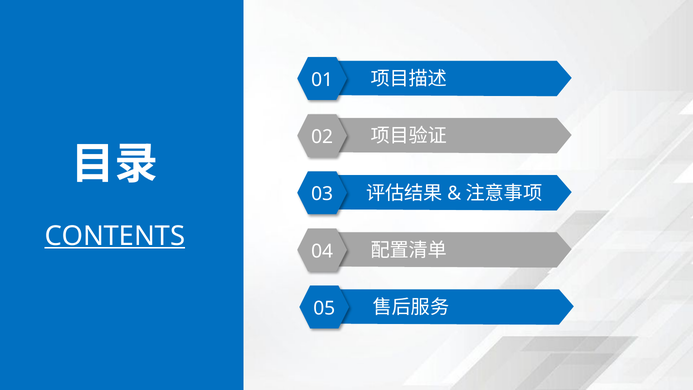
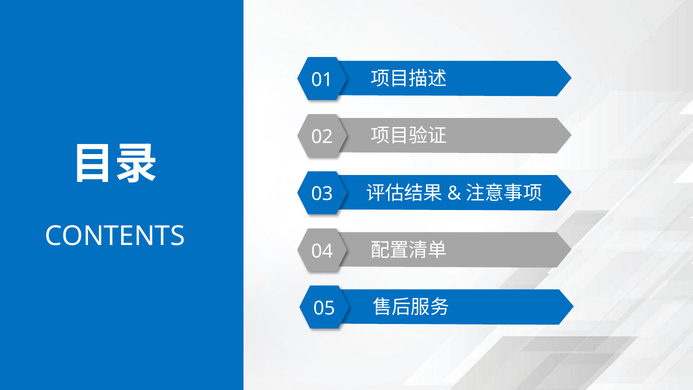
CONTENTS underline: present -> none (115, 236)
